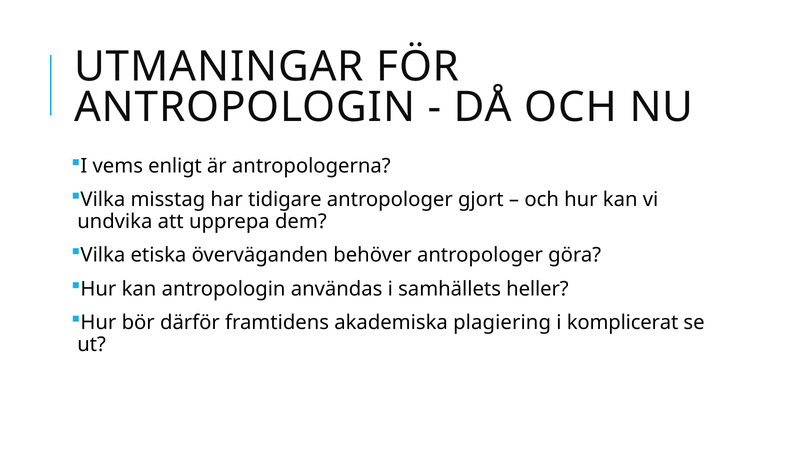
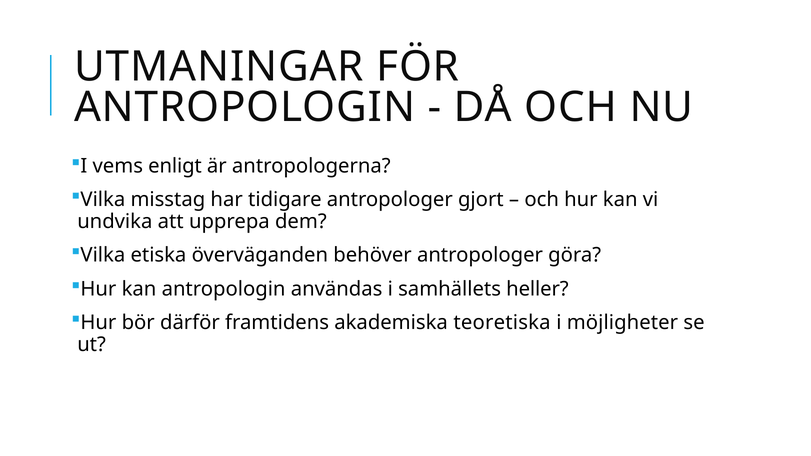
plagiering: plagiering -> teoretiska (502, 323)
komplicerat: komplicerat -> möjligheter (622, 323)
